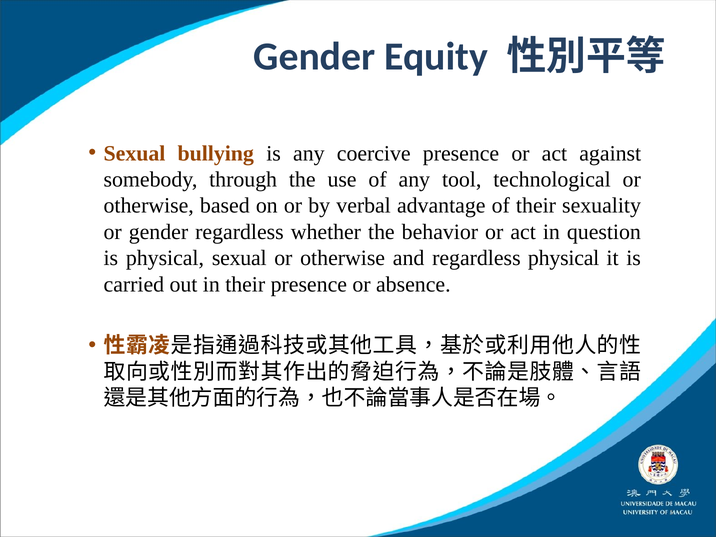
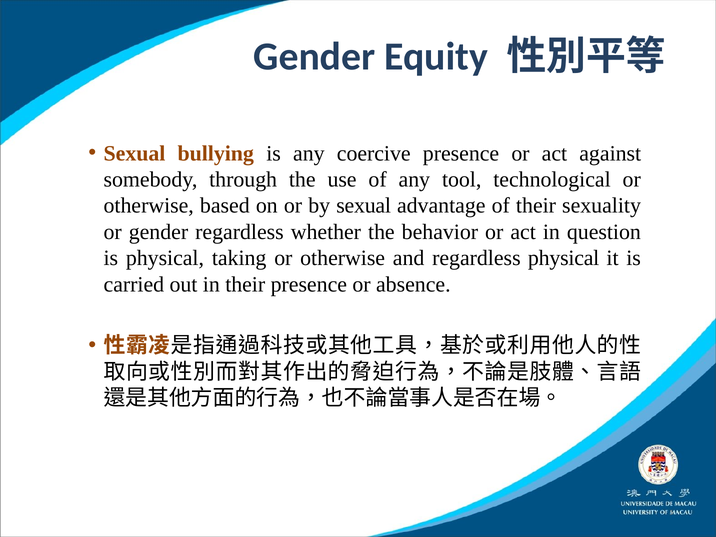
by verbal: verbal -> sexual (364, 206)
physical sexual: sexual -> taking (239, 258)
